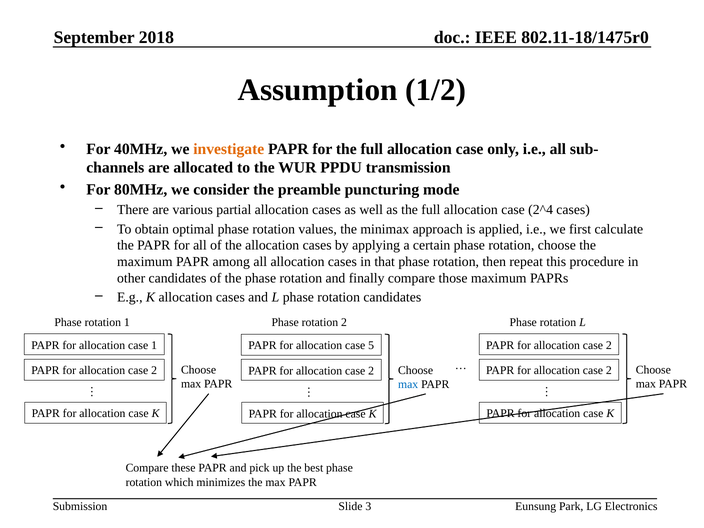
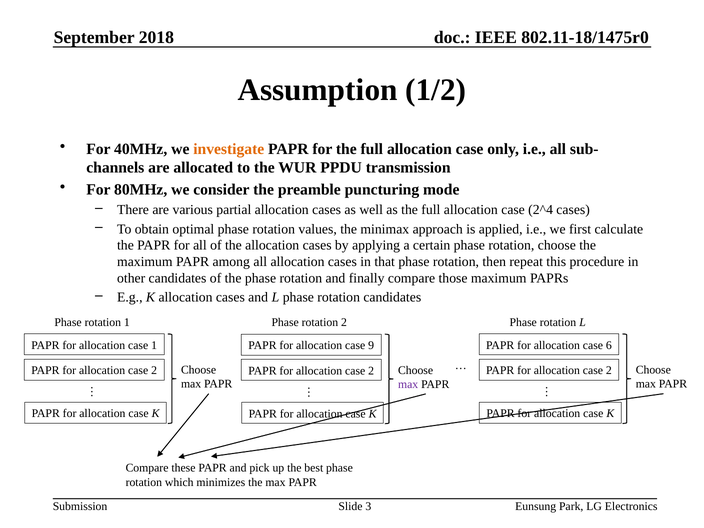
2: 2 -> 6 (609, 345)
5: 5 -> 9 (371, 346)
max colour: blue -> purple (408, 384)
